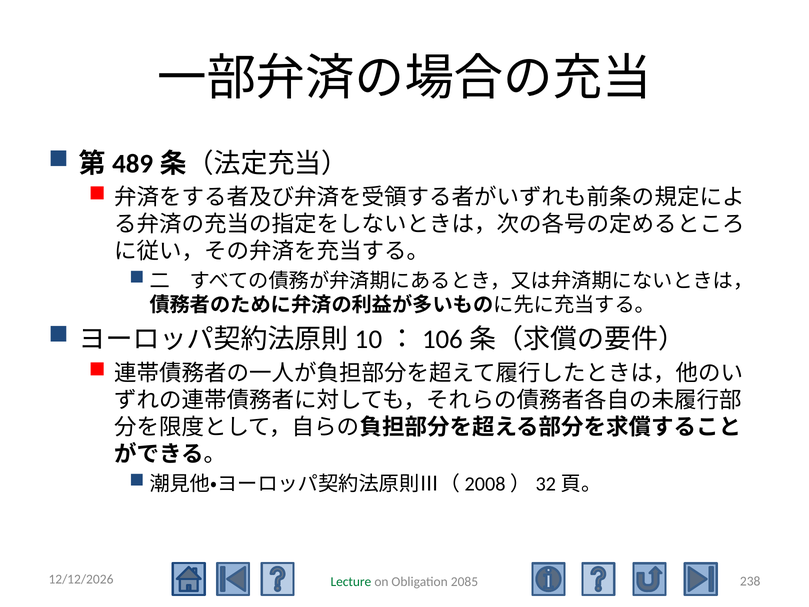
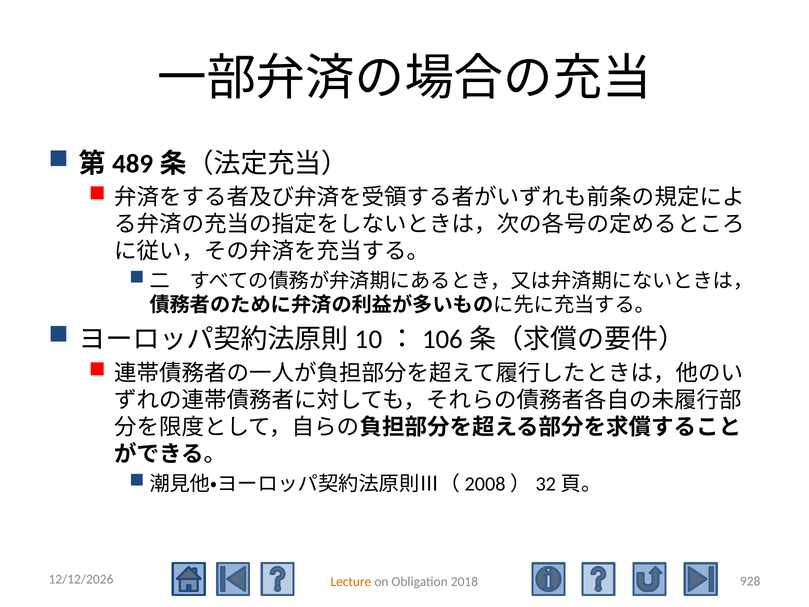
238: 238 -> 928 (750, 581)
Lecture colour: green -> orange (351, 582)
2085: 2085 -> 2018 (464, 582)
